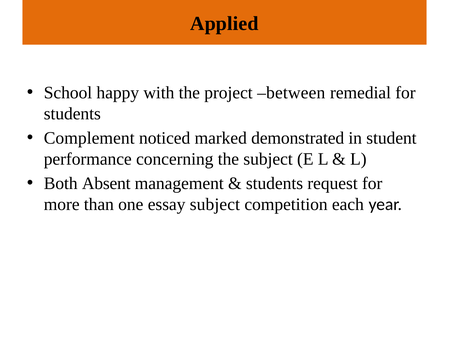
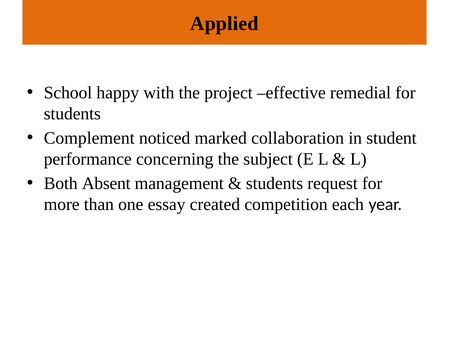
between: between -> effective (291, 93)
demonstrated: demonstrated -> collaboration (298, 138)
essay subject: subject -> created (215, 204)
